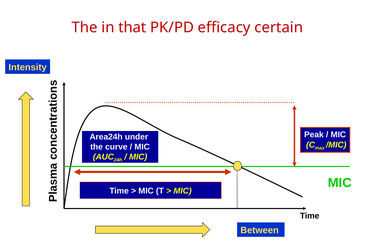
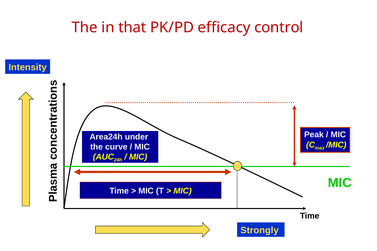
certain: certain -> control (279, 28)
Between: Between -> Strongly (260, 231)
